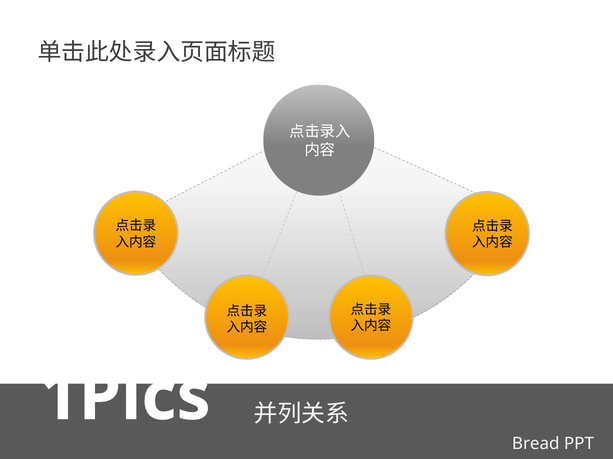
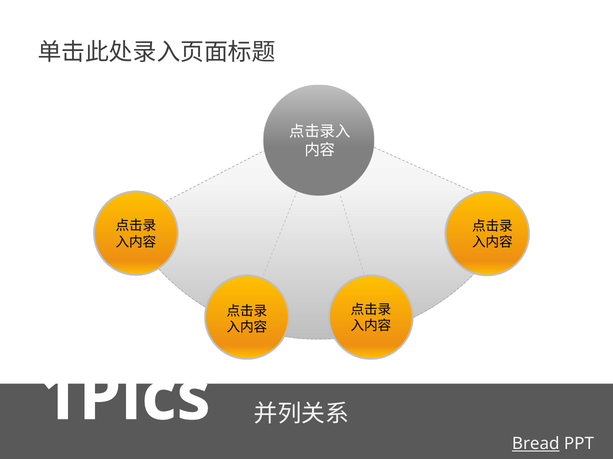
Bread underline: none -> present (536, 444)
